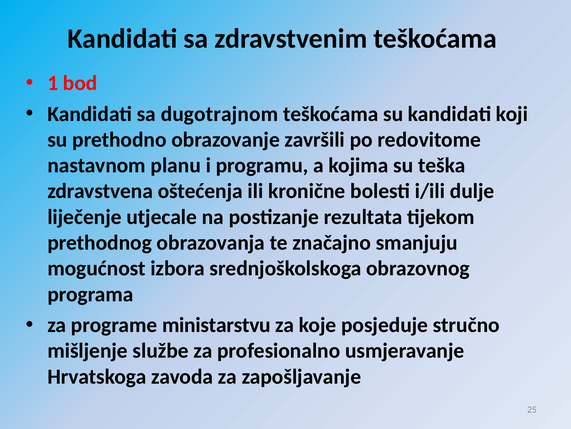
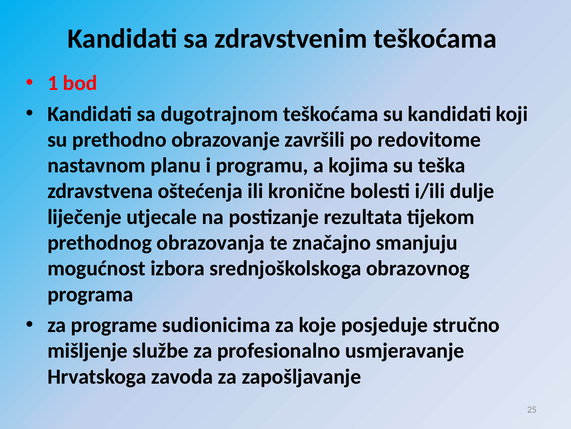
ministarstvu: ministarstvu -> sudionicima (216, 325)
